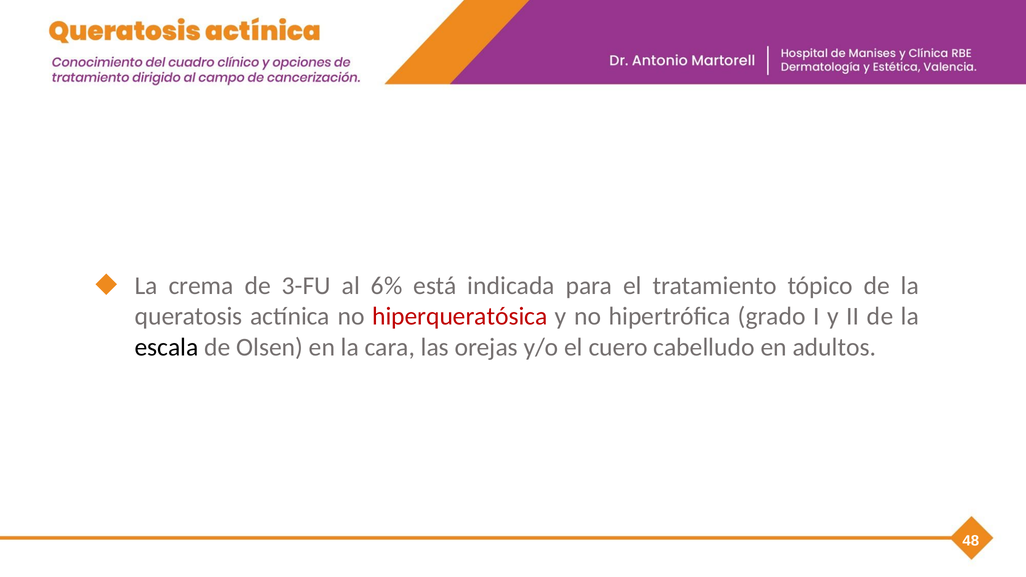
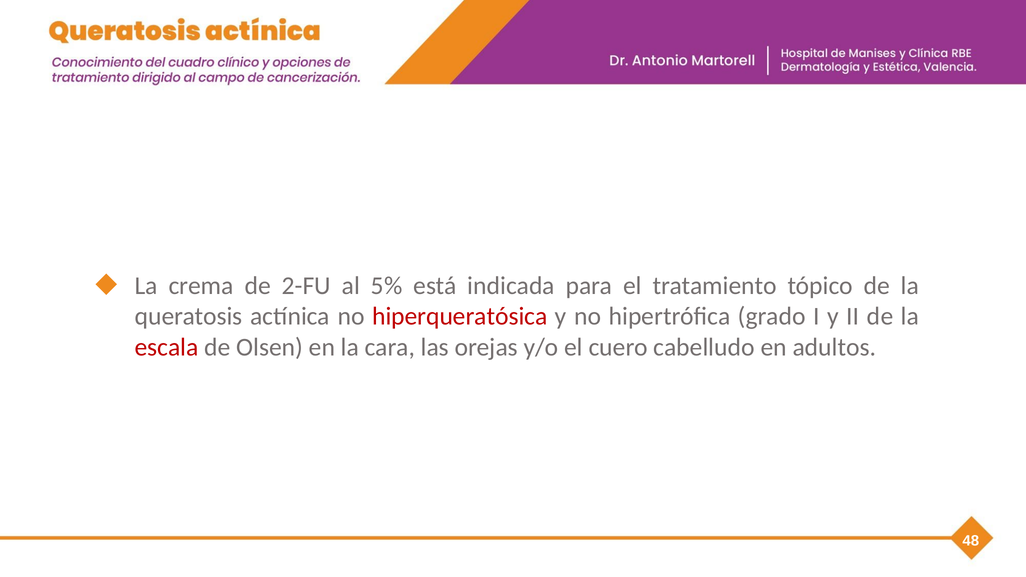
3-FU: 3-FU -> 2-FU (306, 286)
6%: 6% -> 5% (387, 286)
escala colour: black -> red (167, 347)
